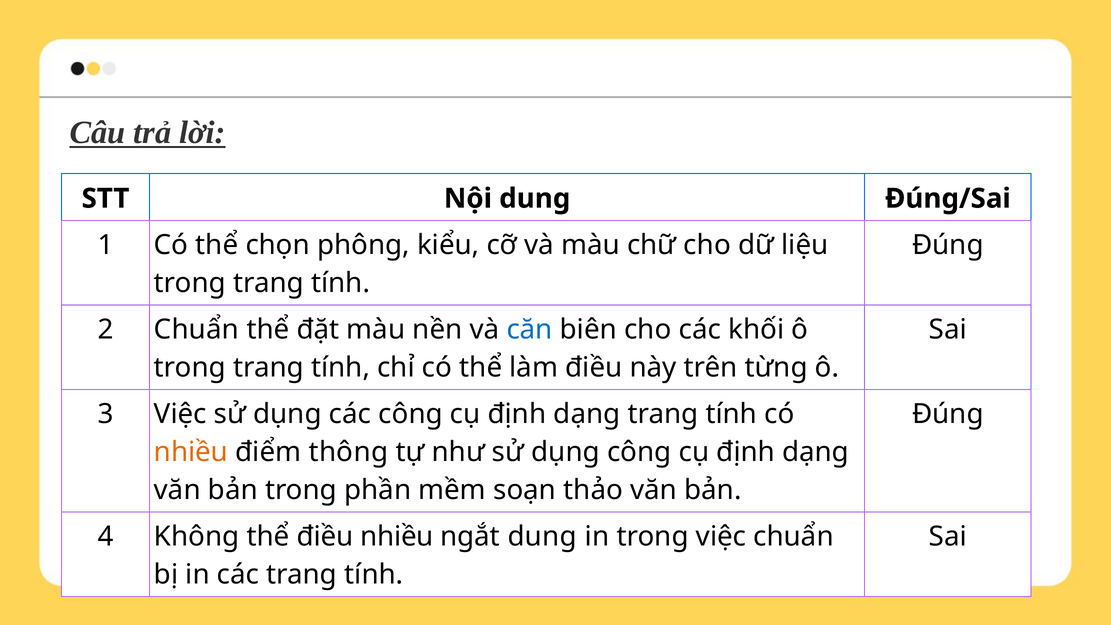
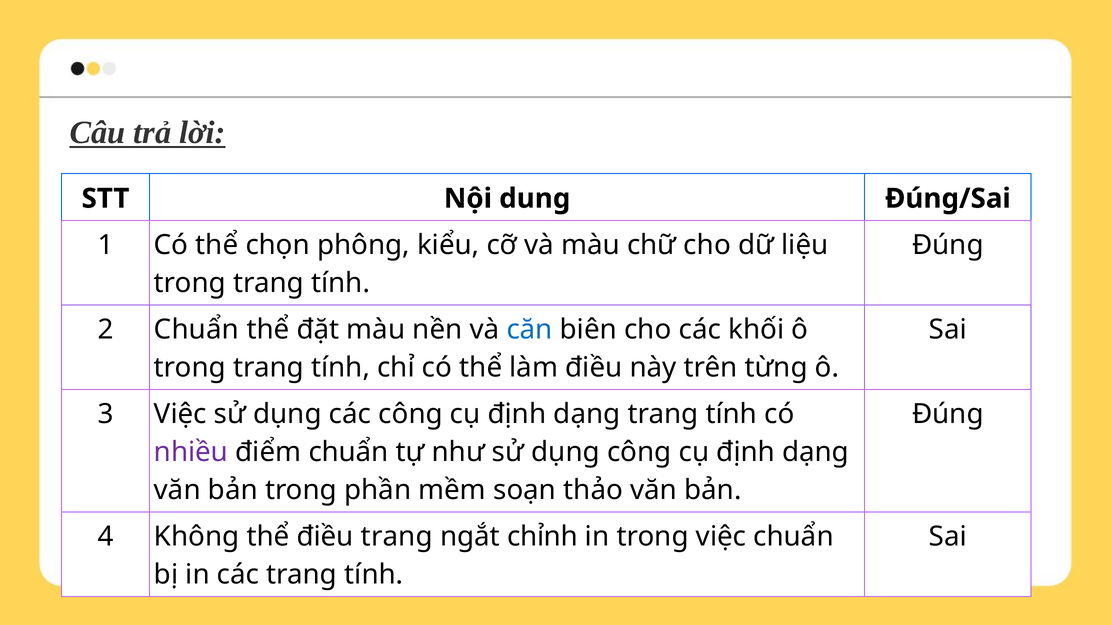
nhiều colour: orange -> purple (191, 452)
điểm thông: thông -> chuẩn (349, 452)
điều nhiều: nhiều -> trang (397, 537)
ngắt dung: dung -> chỉnh (543, 537)
